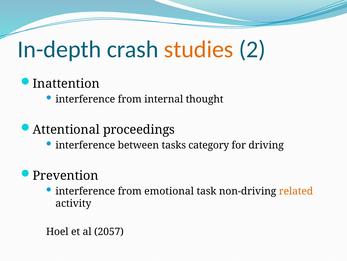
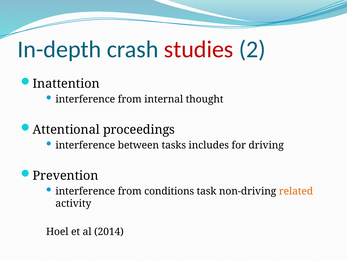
studies colour: orange -> red (199, 49)
category: category -> includes (209, 145)
emotional: emotional -> conditions (169, 191)
2057: 2057 -> 2014 (109, 231)
